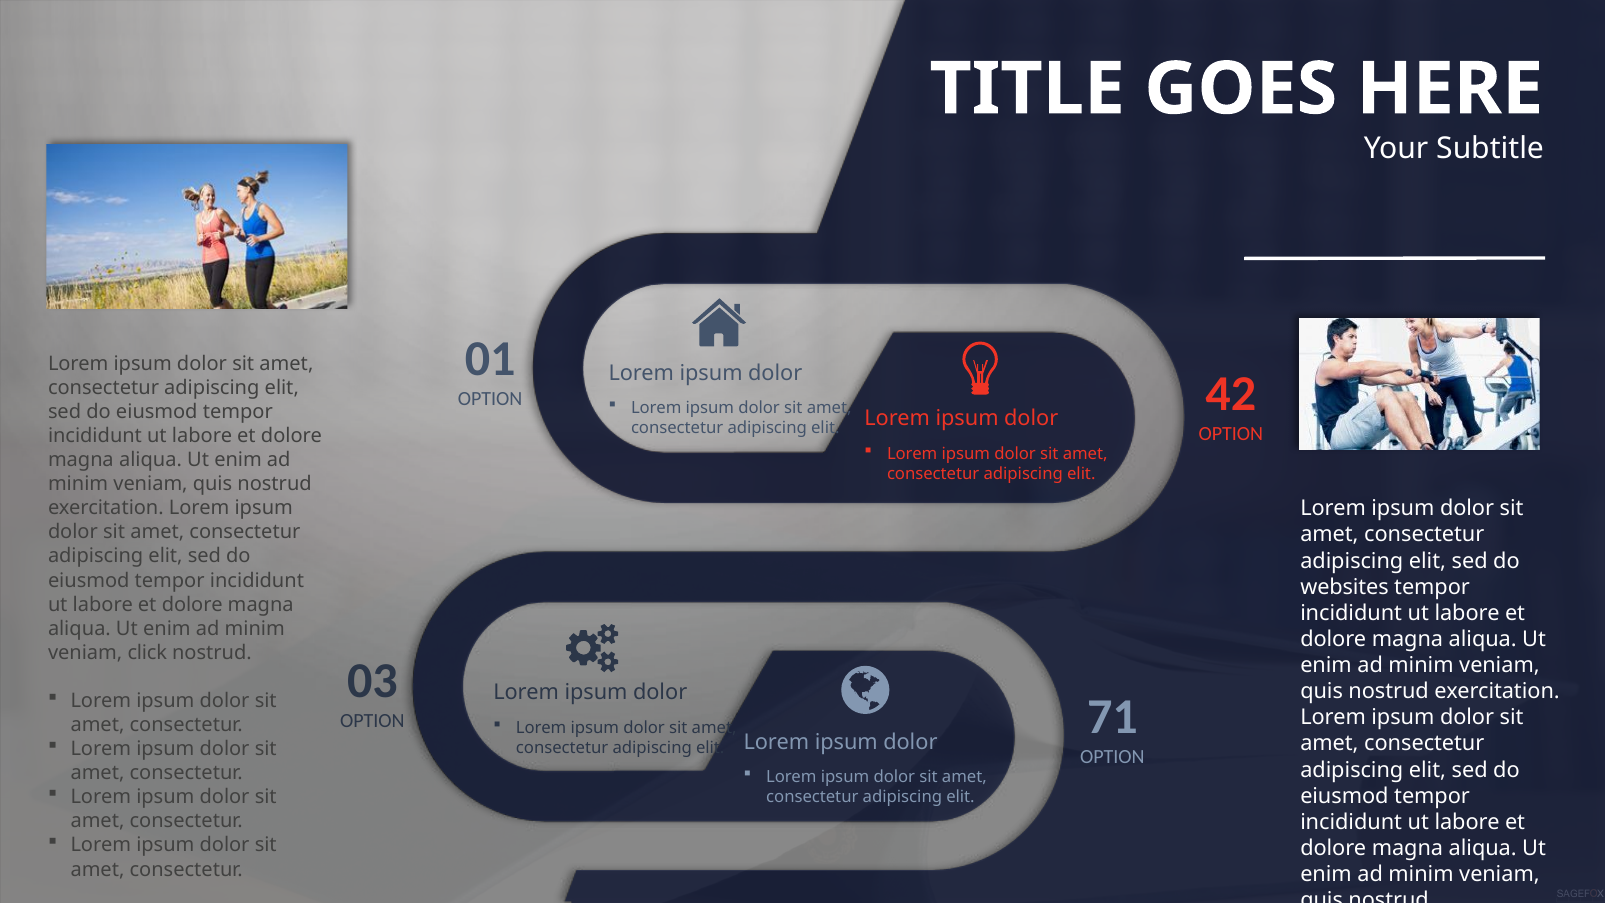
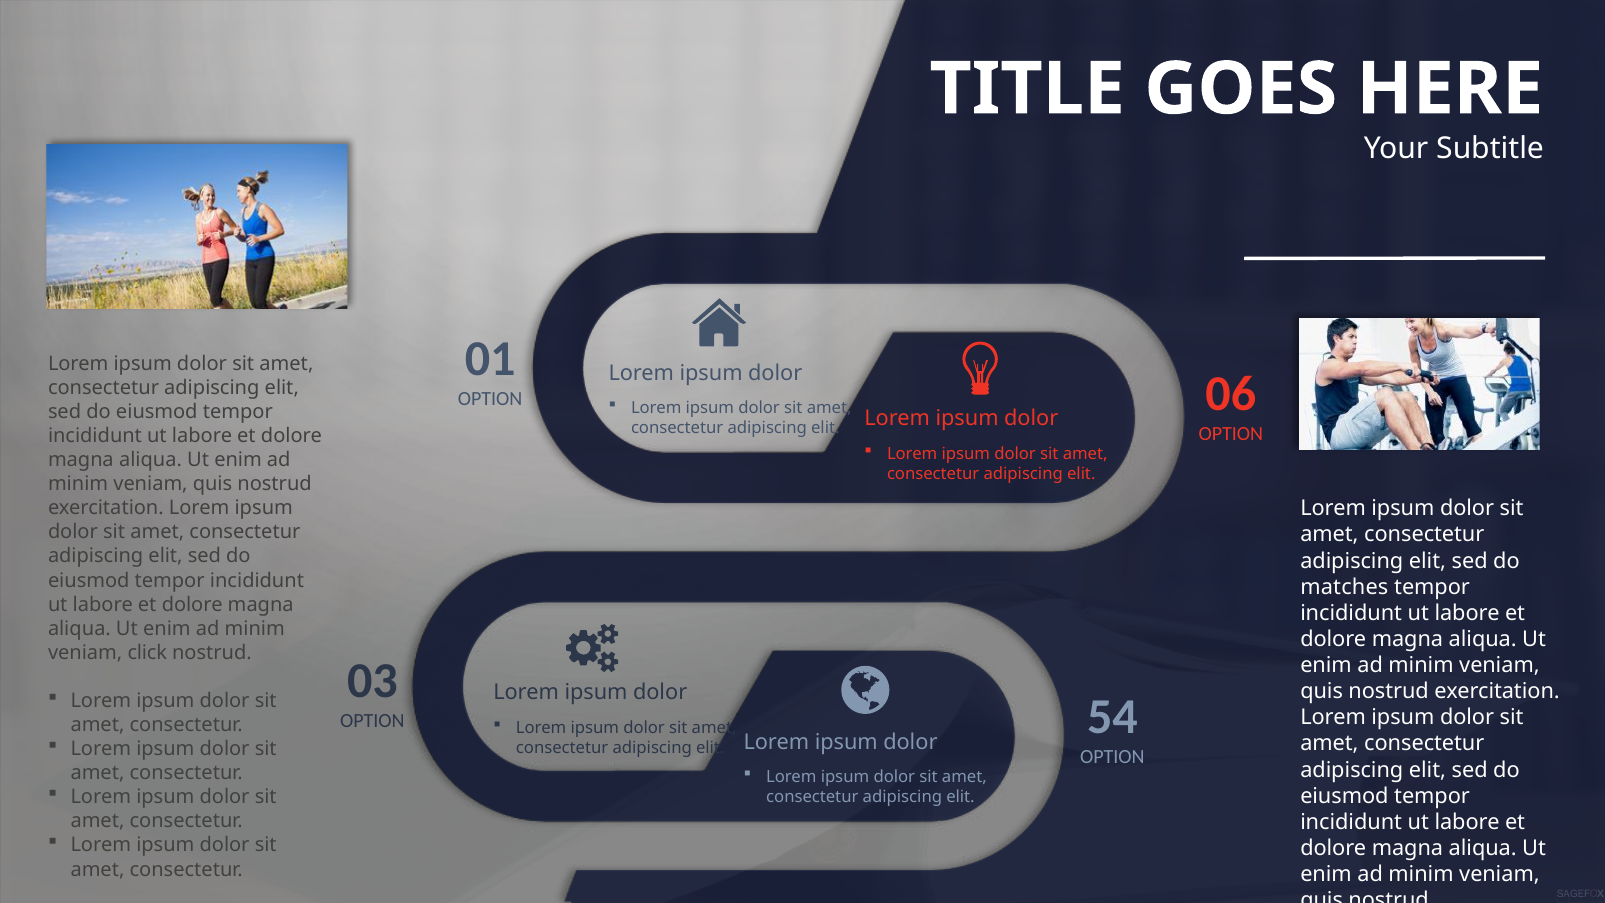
42: 42 -> 06 (1231, 394)
websites: websites -> matches (1344, 587)
71: 71 -> 54 (1112, 717)
